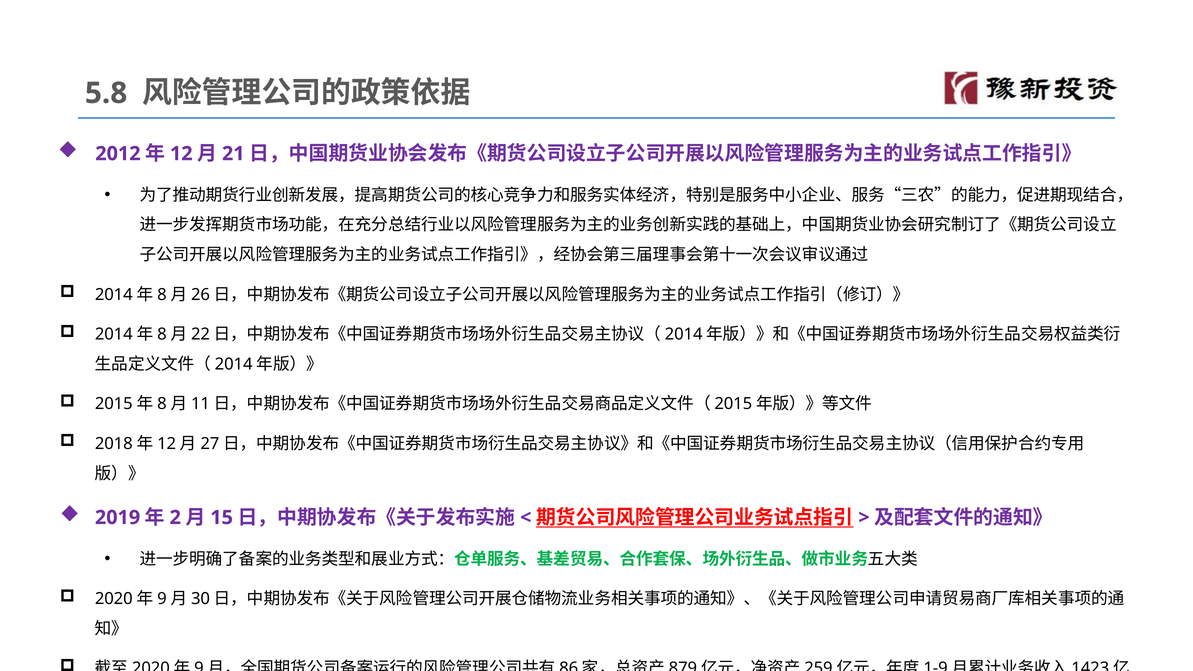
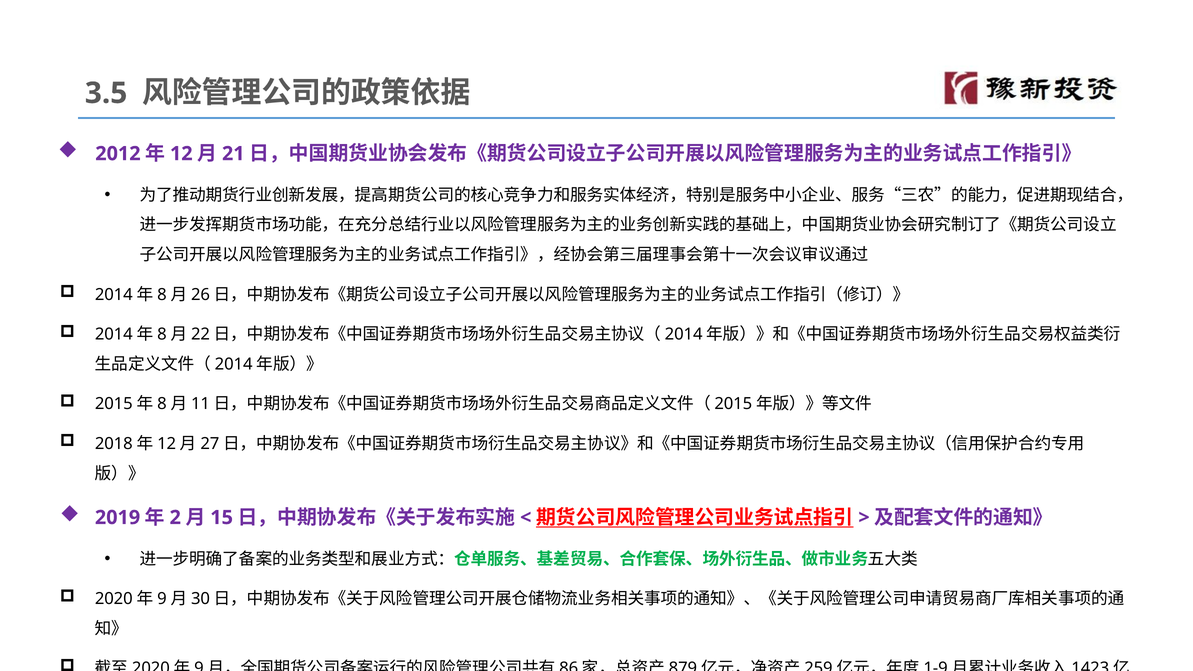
5.8: 5.8 -> 3.5 (106, 93)
